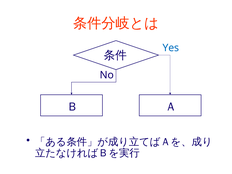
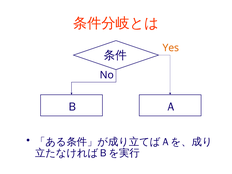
Yes colour: blue -> orange (171, 48)
